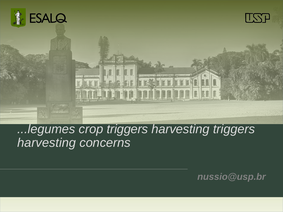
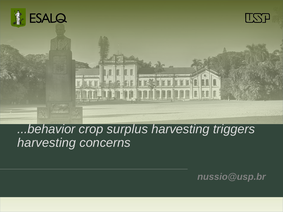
...legumes: ...legumes -> ...behavior (46, 129)
crop triggers: triggers -> surplus (127, 129)
